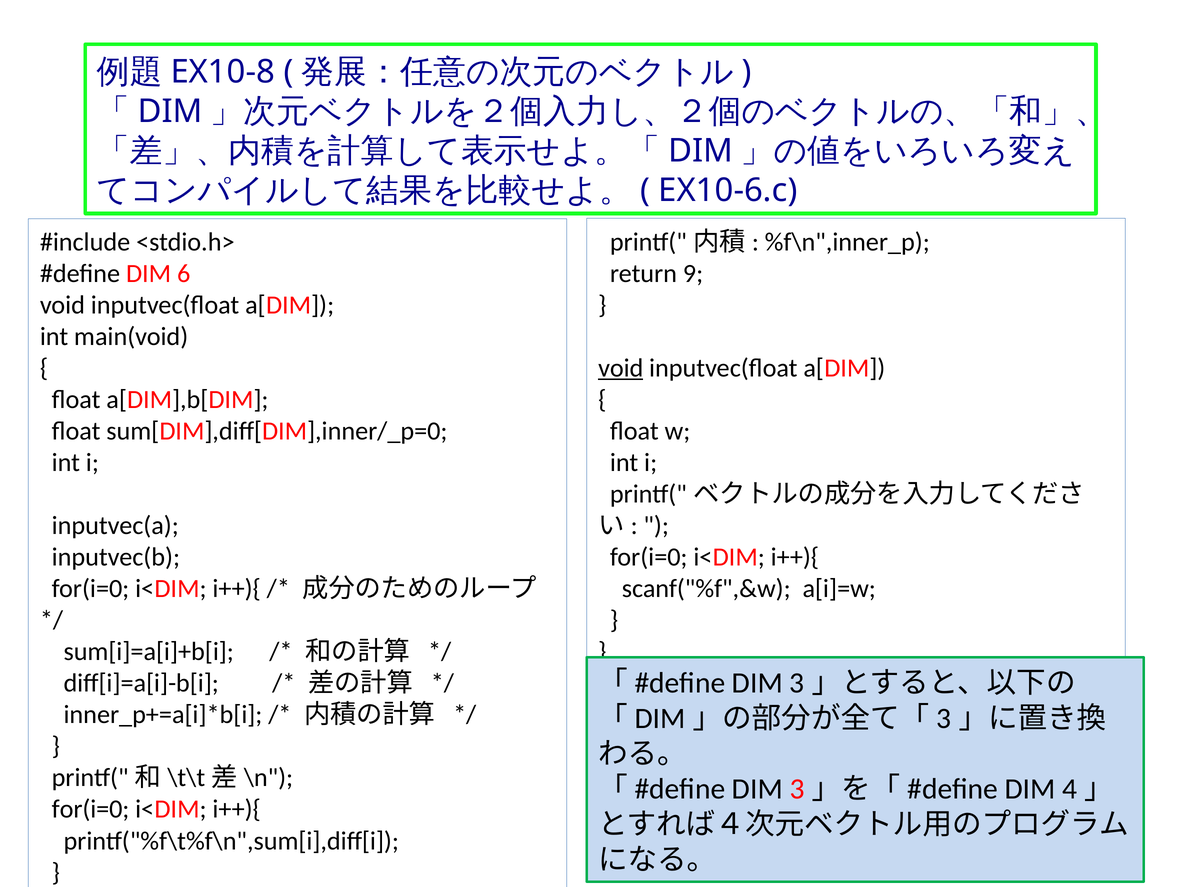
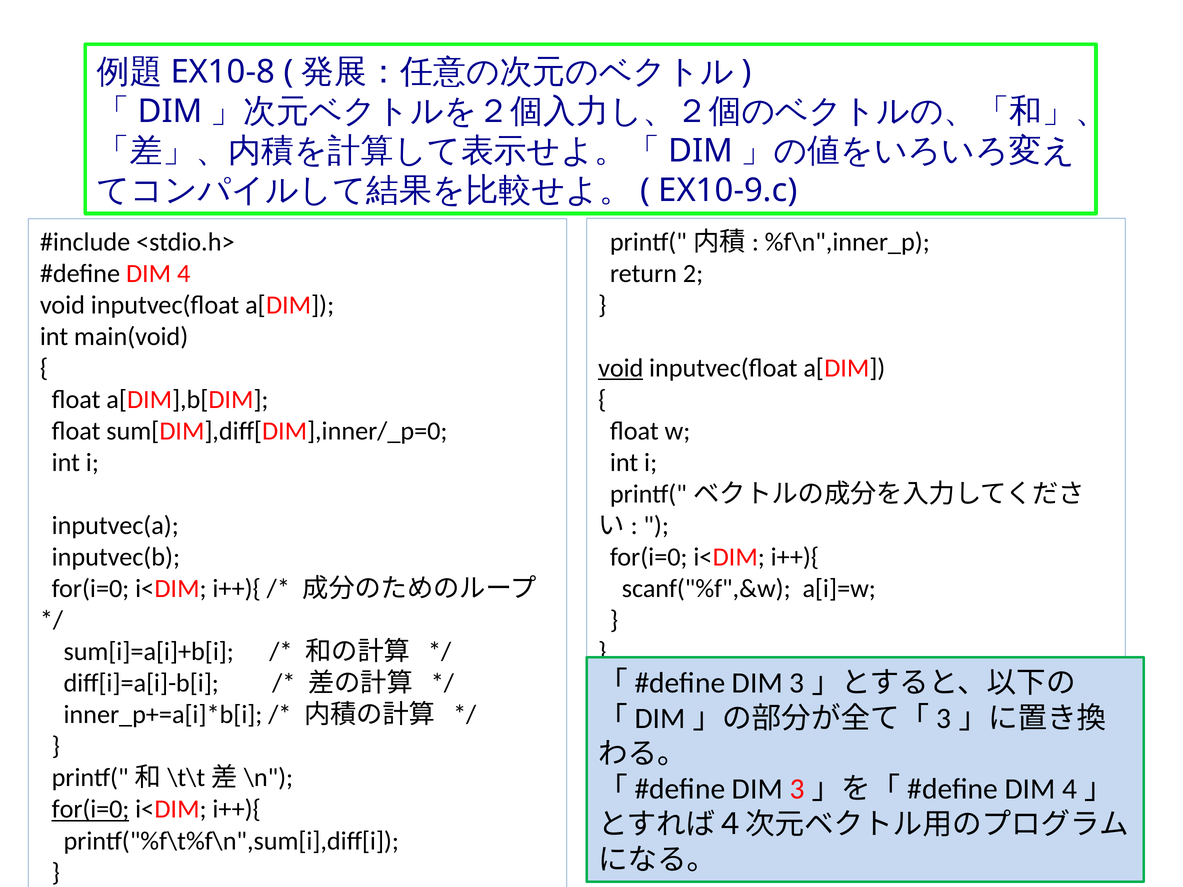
EX10-6.c: EX10-6.c -> EX10-9.c (728, 190)
6: 6 -> 4 (184, 274)
9: 9 -> 2 (693, 273)
for(i=0 underline: none -> present (91, 810)
